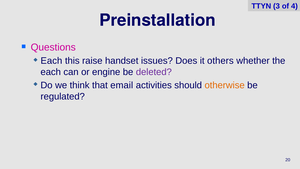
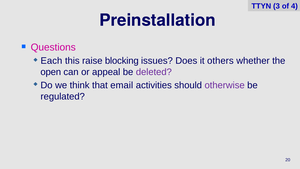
handset: handset -> blocking (122, 61)
each: each -> open (51, 72)
engine: engine -> appeal (106, 72)
otherwise colour: orange -> purple (225, 85)
